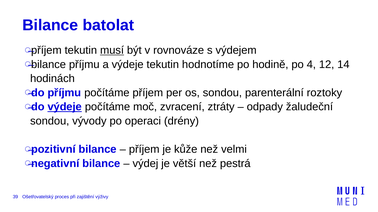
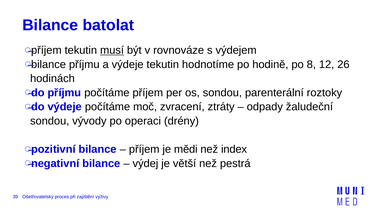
4: 4 -> 8 (311, 65)
14: 14 -> 26 (343, 65)
výdeje underline: present -> none (65, 107)
kůže: kůže -> mědi (186, 150)
velmi: velmi -> index (234, 150)
